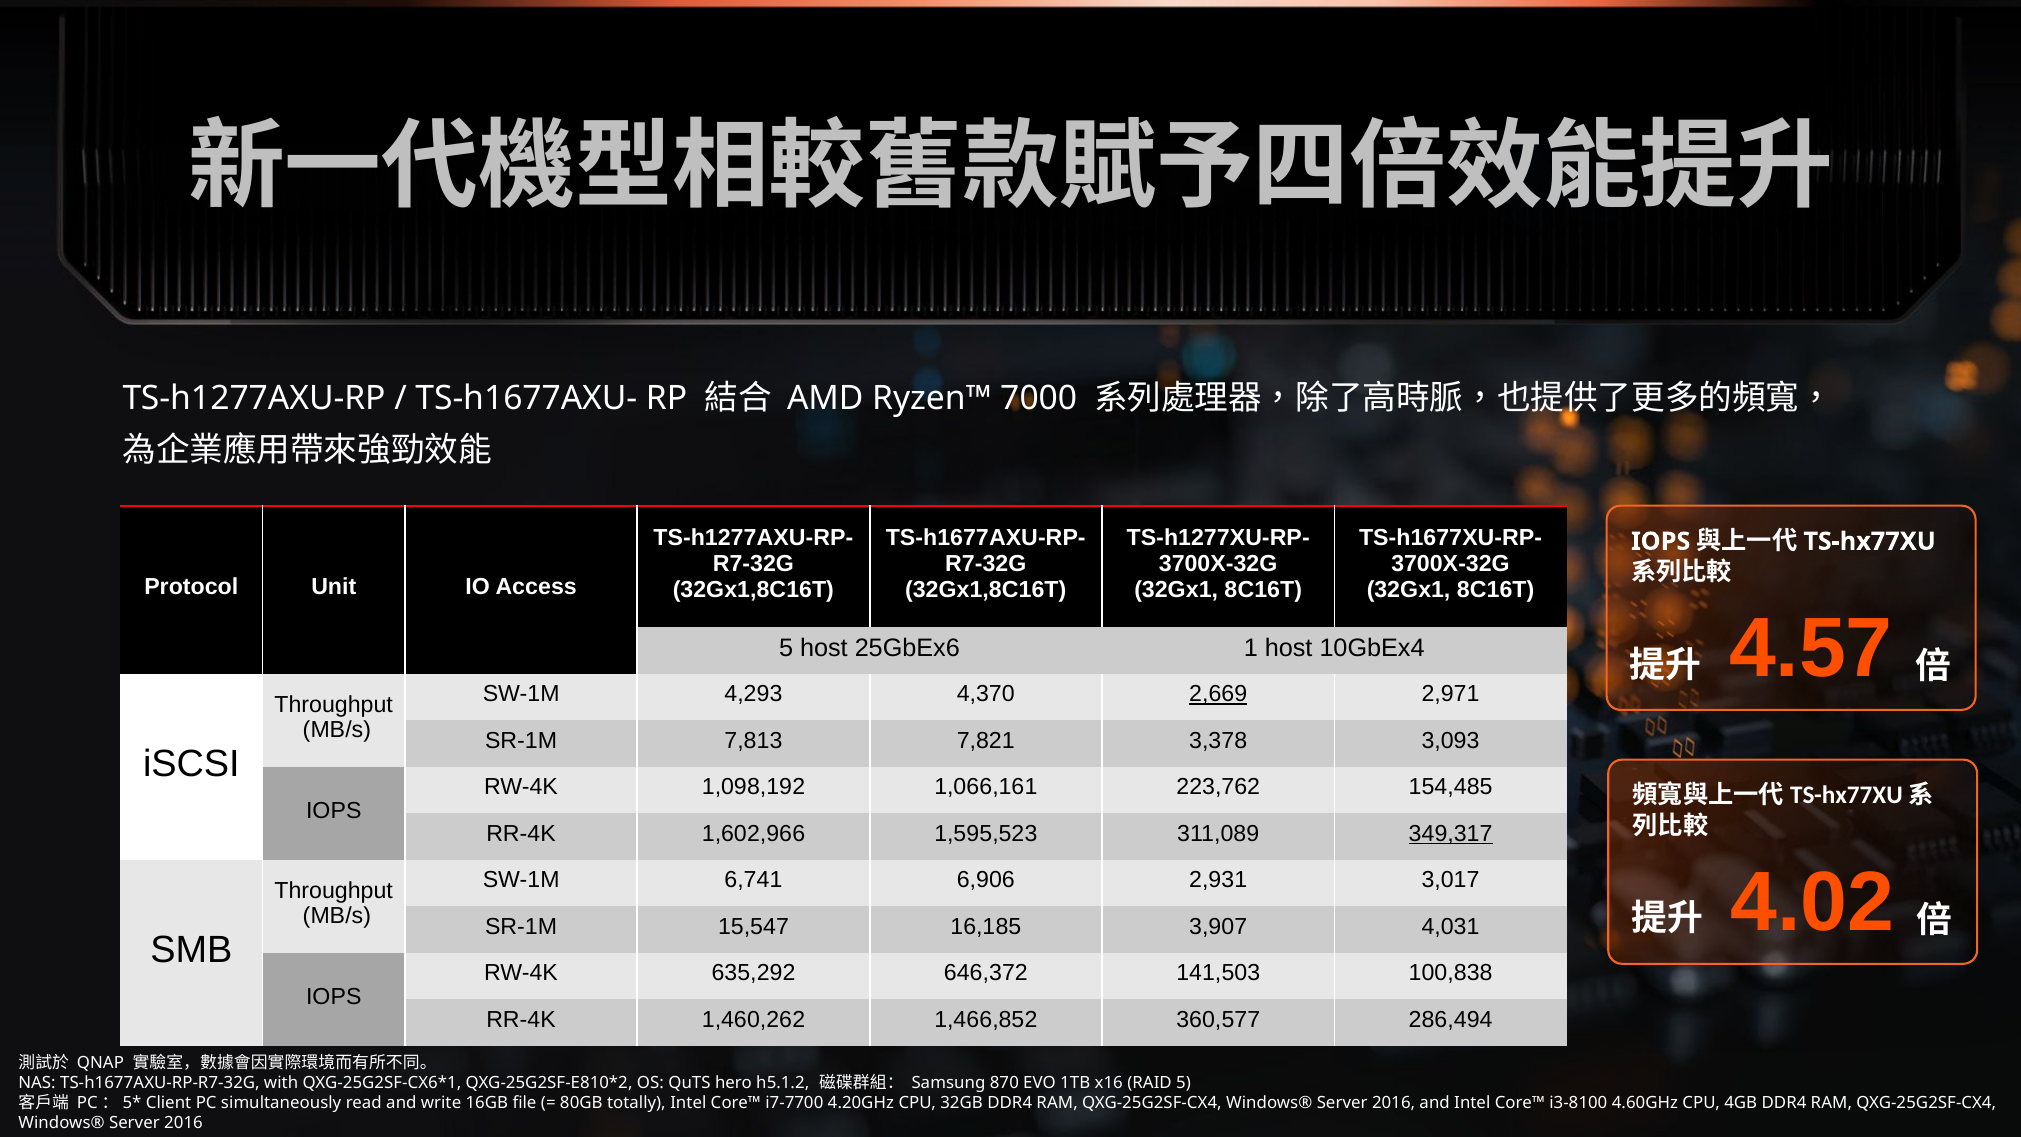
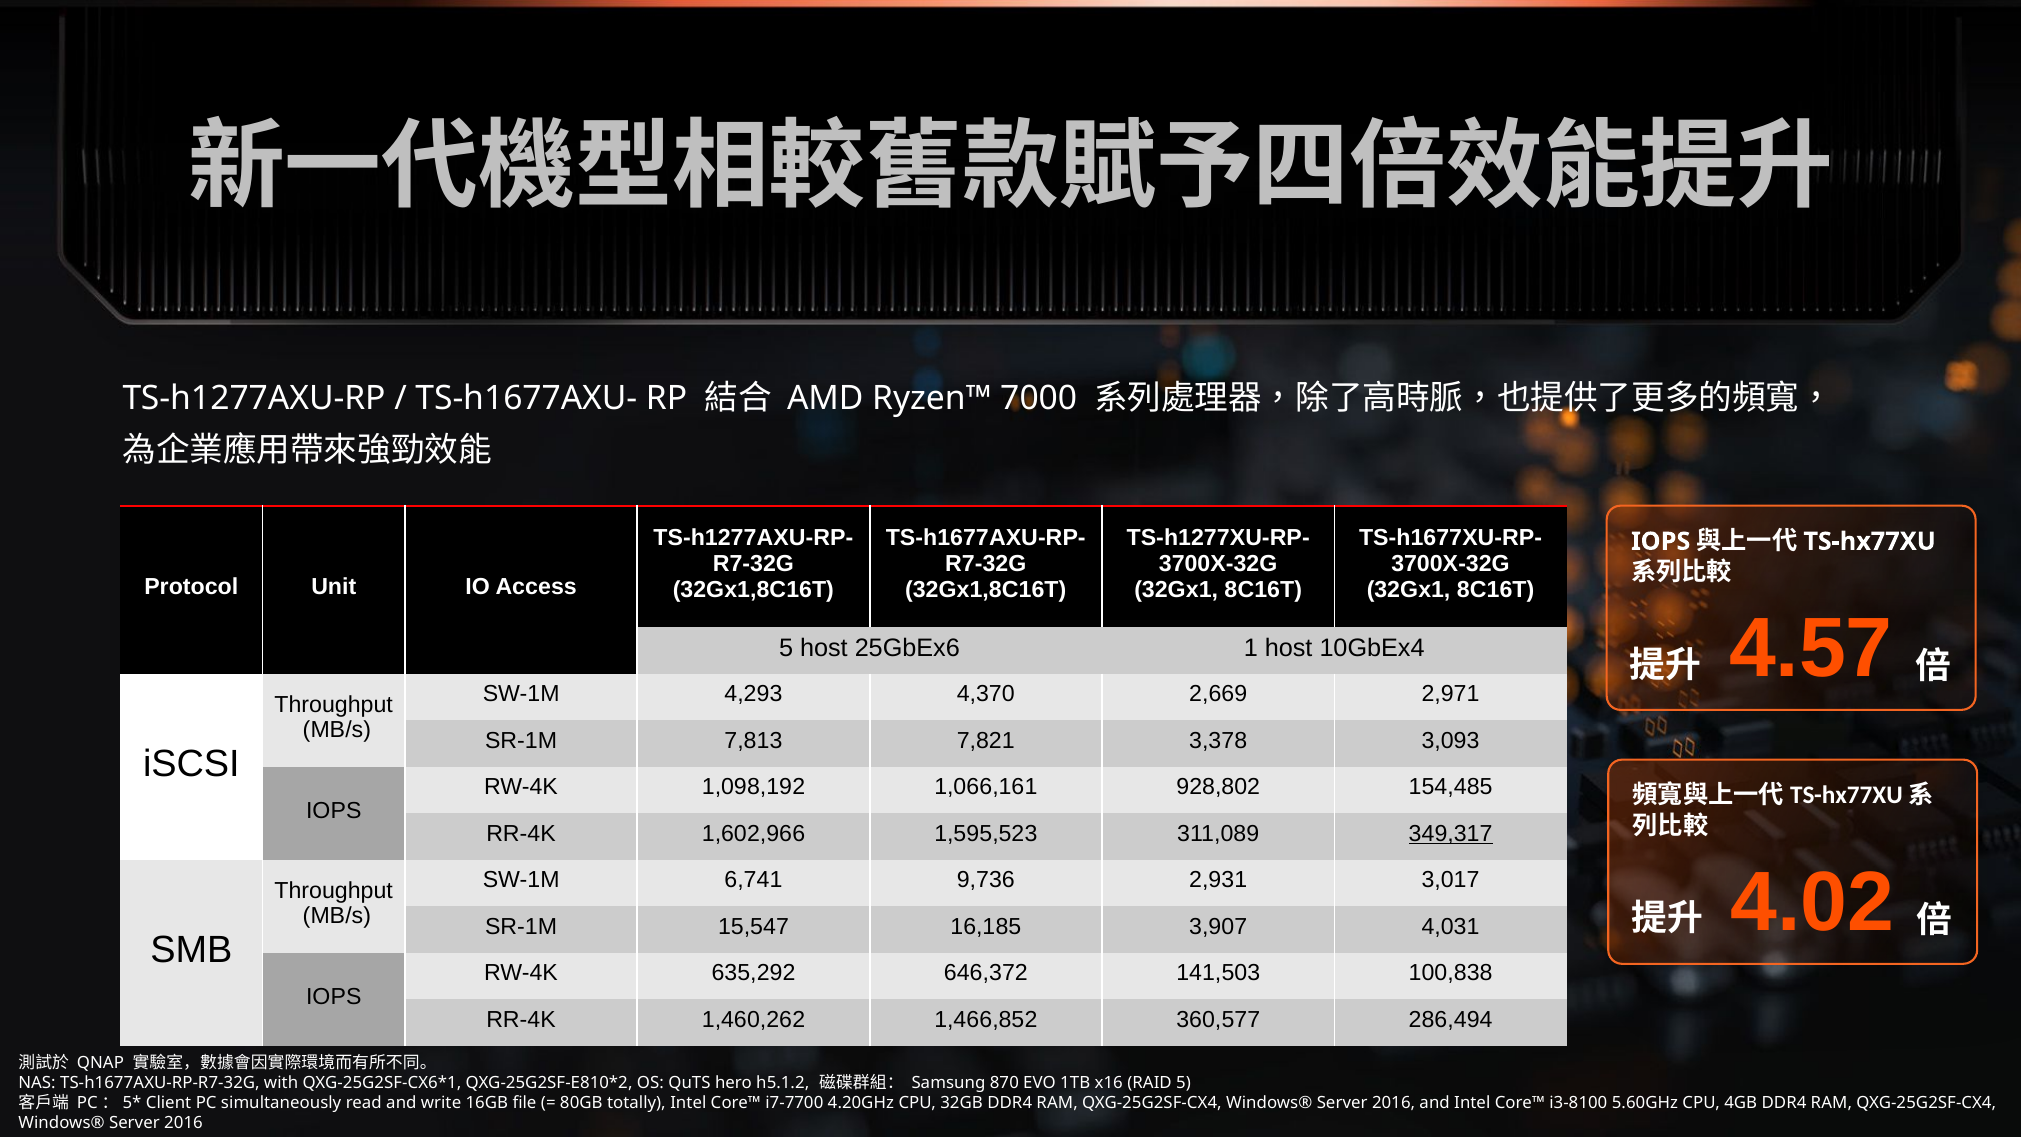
2,669 underline: present -> none (1218, 694)
223,762: 223,762 -> 928,802 (1218, 787)
6,906: 6,906 -> 9,736 (986, 880)
4.60GHz: 4.60GHz -> 5.60GHz (1645, 1103)
